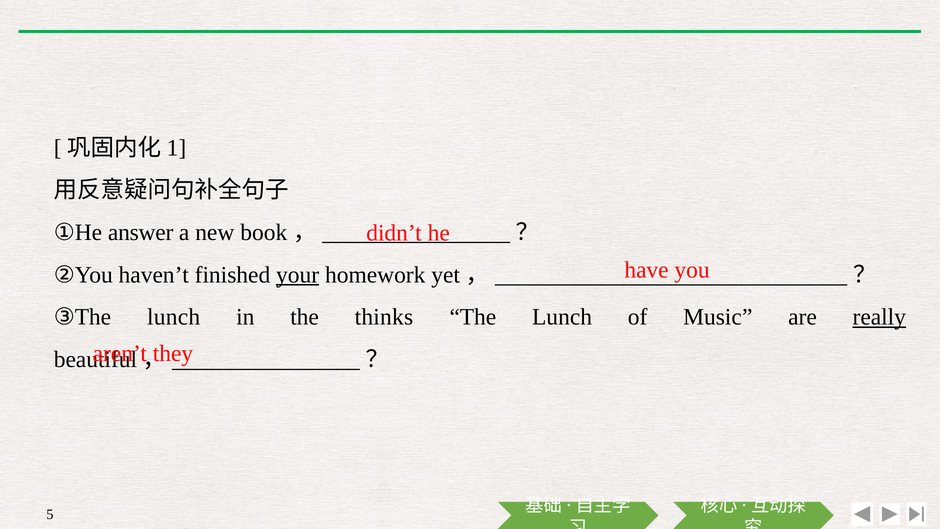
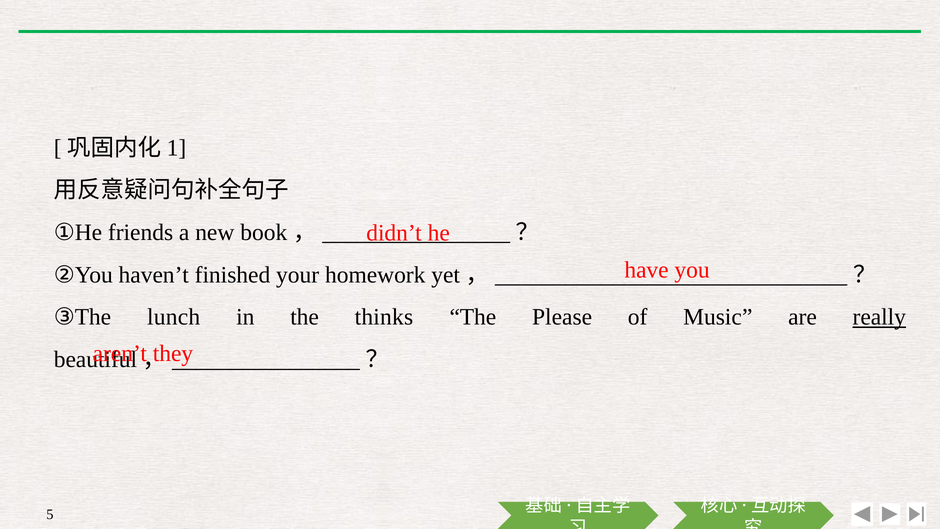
answer: answer -> friends (141, 232)
your underline: present -> none (298, 275)
The Lunch: Lunch -> Please (562, 317)
